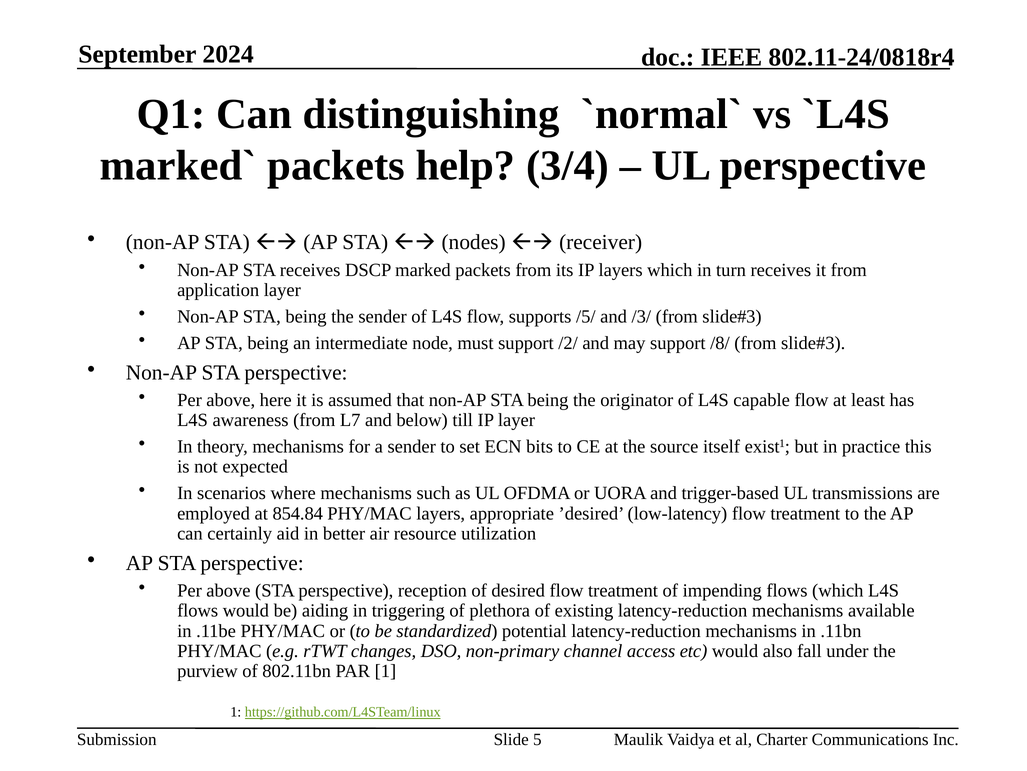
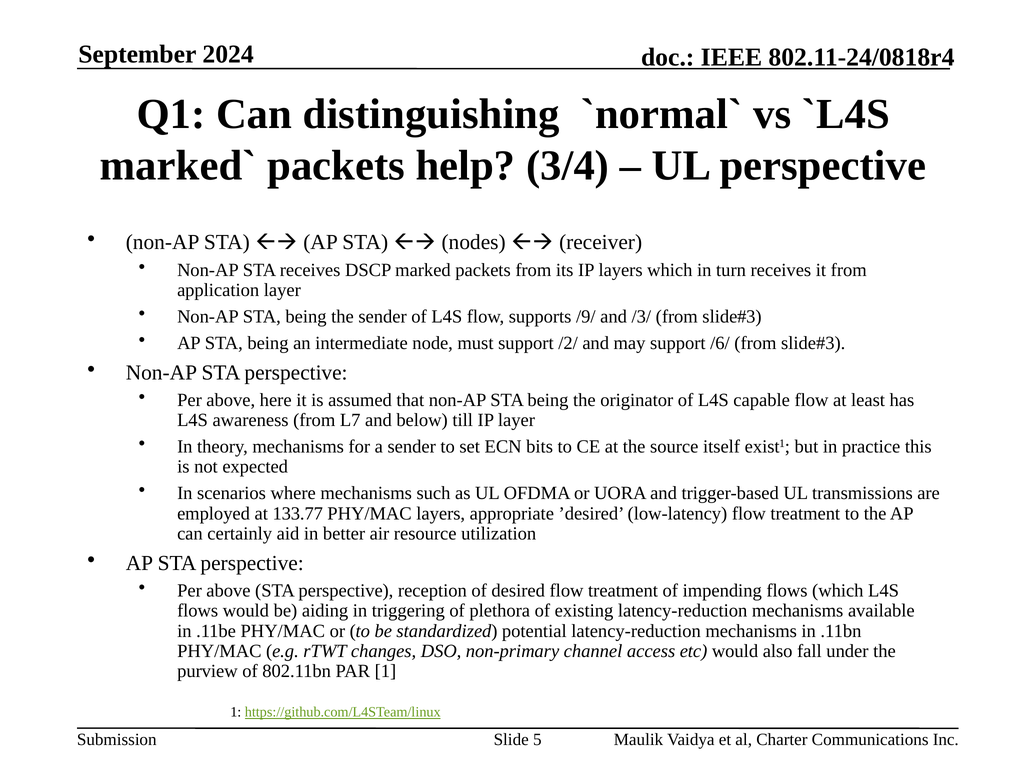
/5/: /5/ -> /9/ (586, 316)
/8/: /8/ -> /6/ (720, 343)
854.84: 854.84 -> 133.77 (298, 513)
